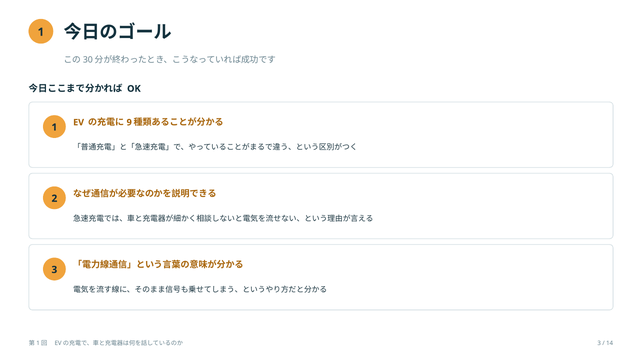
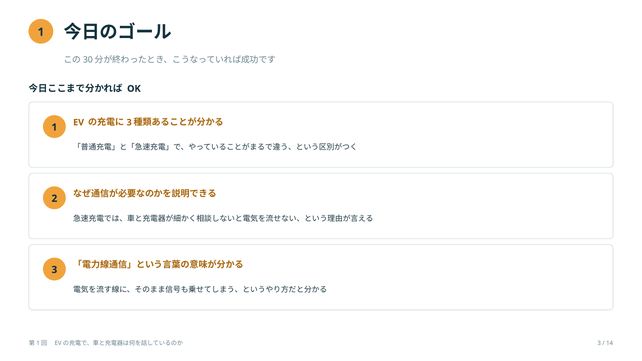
9: 9 -> 3 (129, 122)
